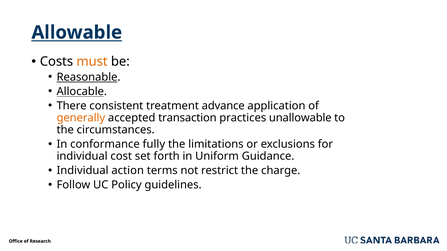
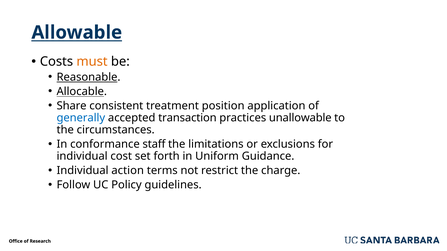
There: There -> Share (72, 106)
advance: advance -> position (223, 106)
generally colour: orange -> blue (81, 118)
fully: fully -> staff (154, 144)
